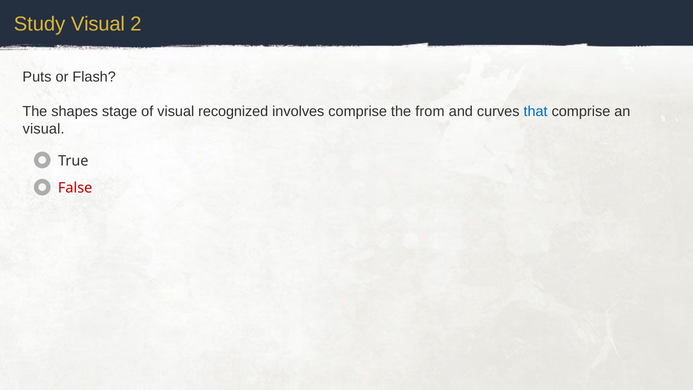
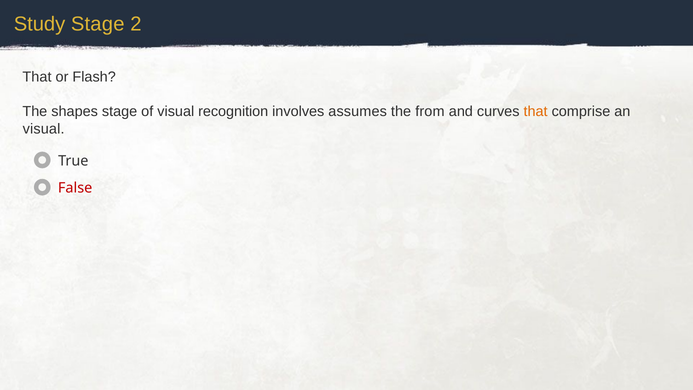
Study Visual: Visual -> Stage (98, 24)
Puts: Puts -> That (37, 77)
recognized: recognized -> recognition (233, 112)
involves comprise: comprise -> assumes (358, 112)
that colour: blue -> orange (536, 112)
